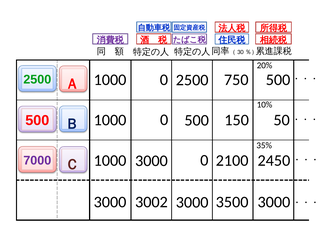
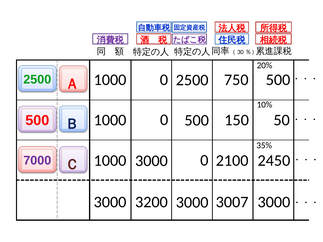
3002: 3002 -> 3200 (151, 202)
3500: 3500 -> 3007 (232, 202)
